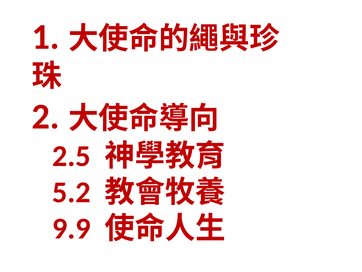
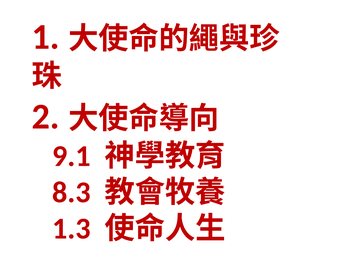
2.5: 2.5 -> 9.1 (71, 156)
5.2: 5.2 -> 8.3 (71, 192)
9.9: 9.9 -> 1.3 (71, 228)
